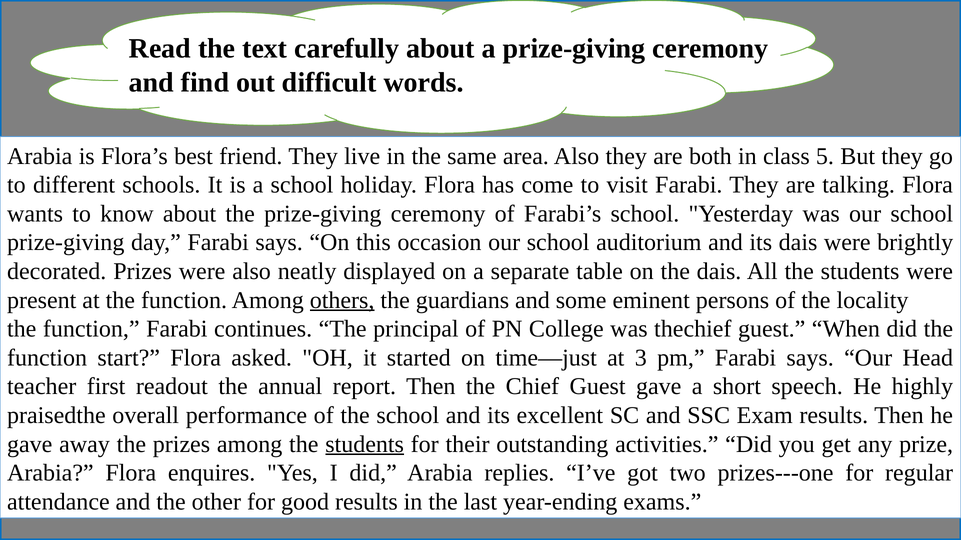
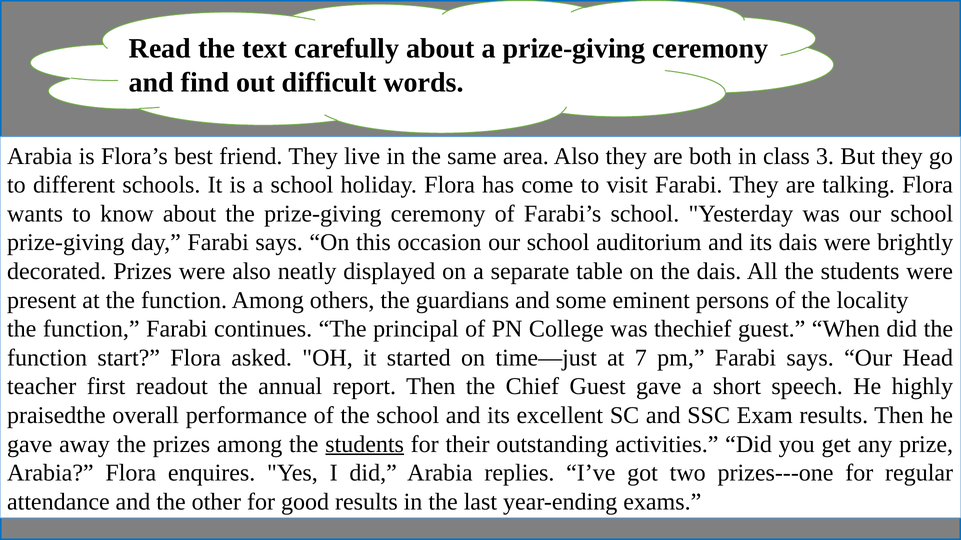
5: 5 -> 3 (825, 156)
others underline: present -> none (342, 300)
3: 3 -> 7 (641, 358)
